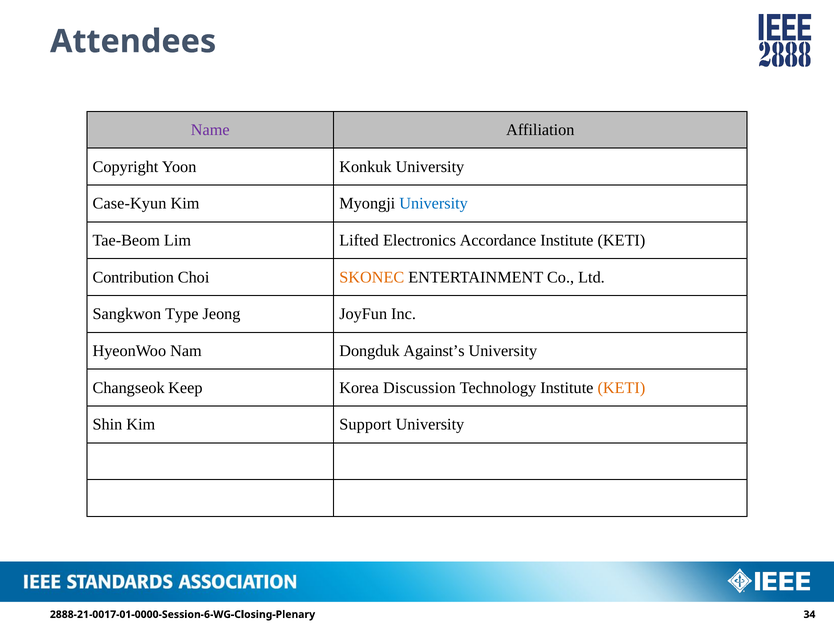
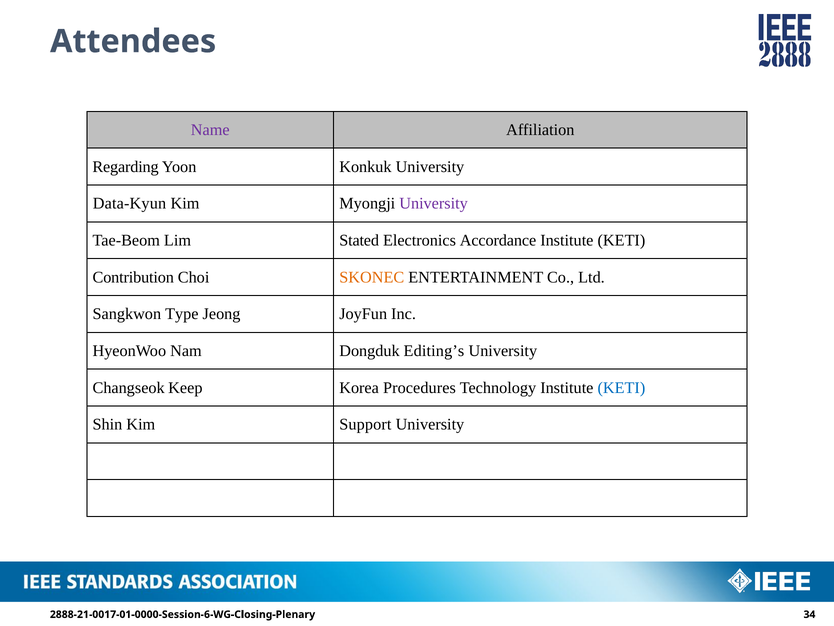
Copyright: Copyright -> Regarding (126, 167)
Case-Kyun: Case-Kyun -> Data-Kyun (129, 203)
University colour: blue -> purple (434, 203)
Lifted: Lifted -> Stated (359, 240)
Against’s: Against’s -> Editing’s (434, 351)
Discussion: Discussion -> Procedures (419, 387)
KETI colour: orange -> blue (621, 387)
